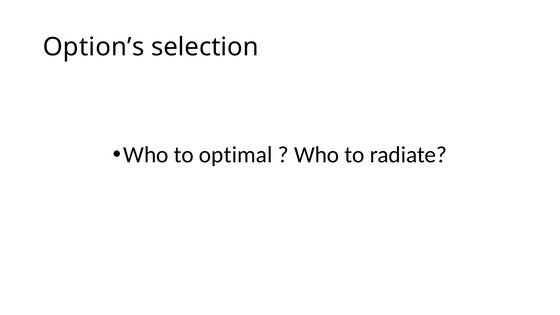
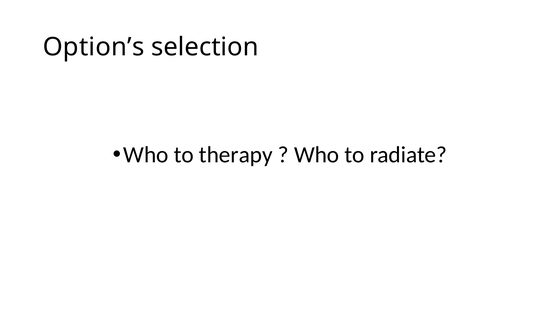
optimal: optimal -> therapy (236, 155)
